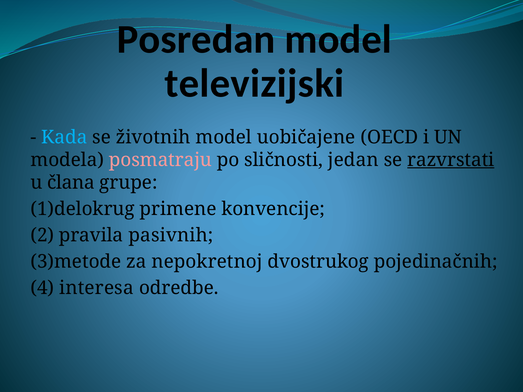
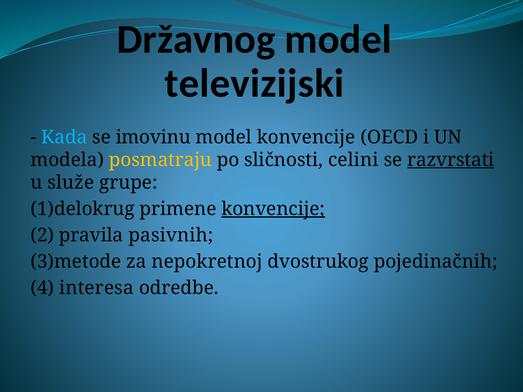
Posredan: Posredan -> Državnog (196, 40)
životnih: životnih -> imovinu (153, 137)
model uobičajene: uobičajene -> konvencije (306, 137)
posmatraju colour: pink -> yellow (160, 160)
jedan: jedan -> celini (353, 160)
člana: člana -> služe (71, 183)
konvencije underline: none -> present (273, 209)
